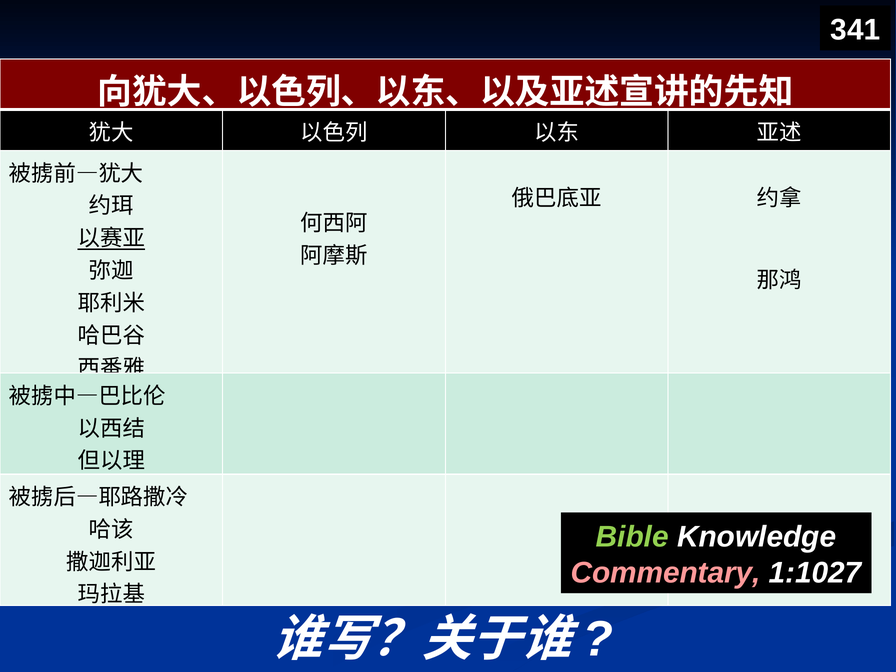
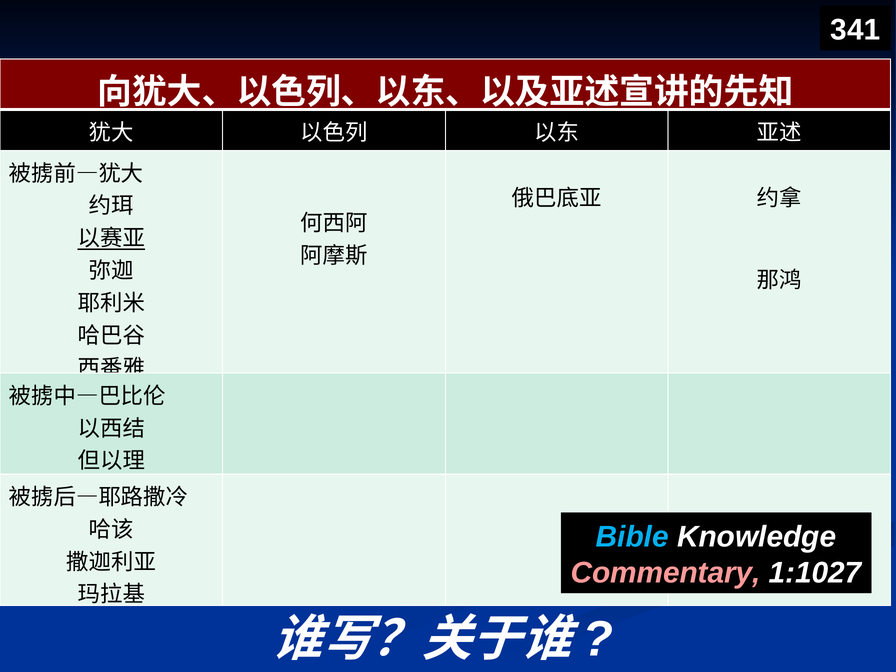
Bible colour: light green -> light blue (632, 537)
